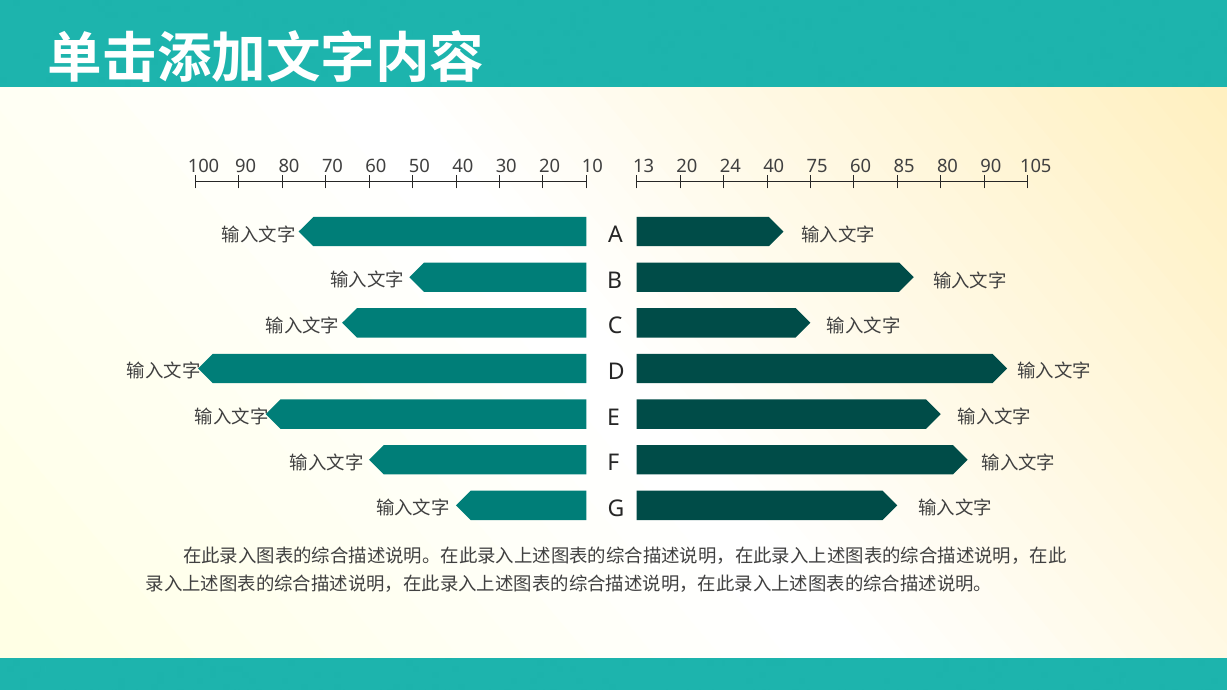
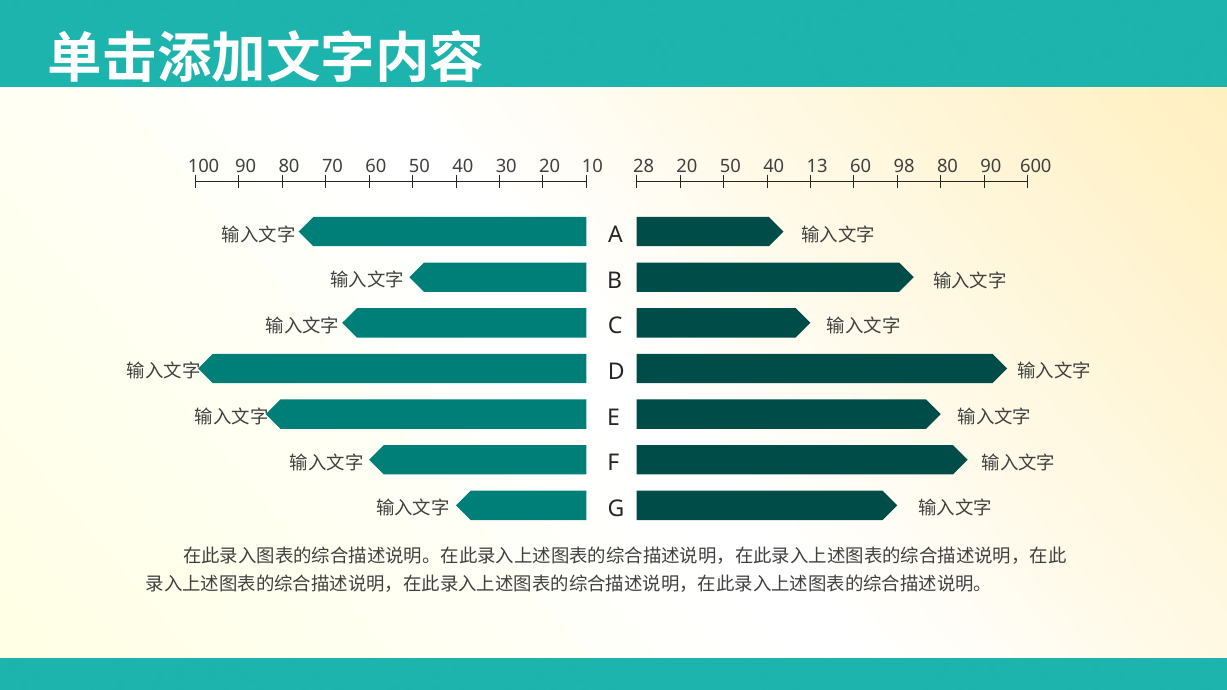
13: 13 -> 28 (644, 167)
20 24: 24 -> 50 (730, 167)
75: 75 -> 13 (817, 167)
85: 85 -> 98 (904, 167)
105: 105 -> 600 (1036, 167)
